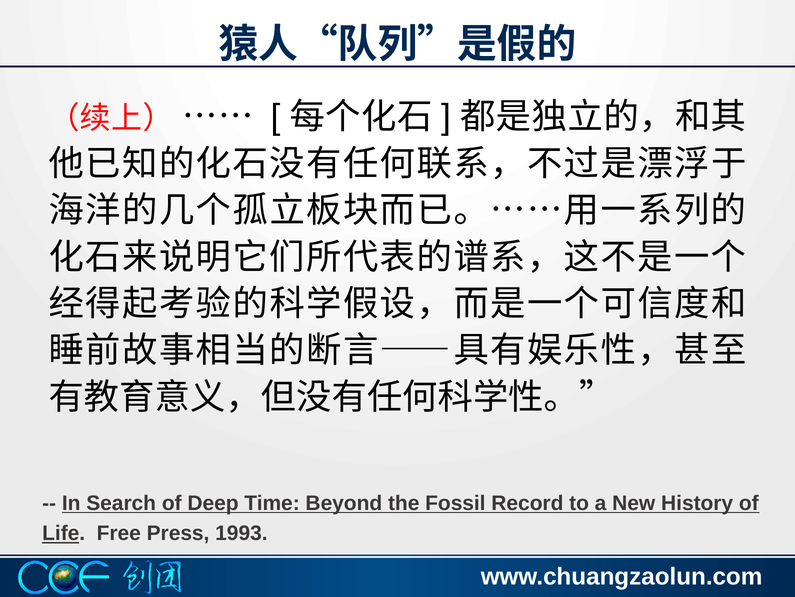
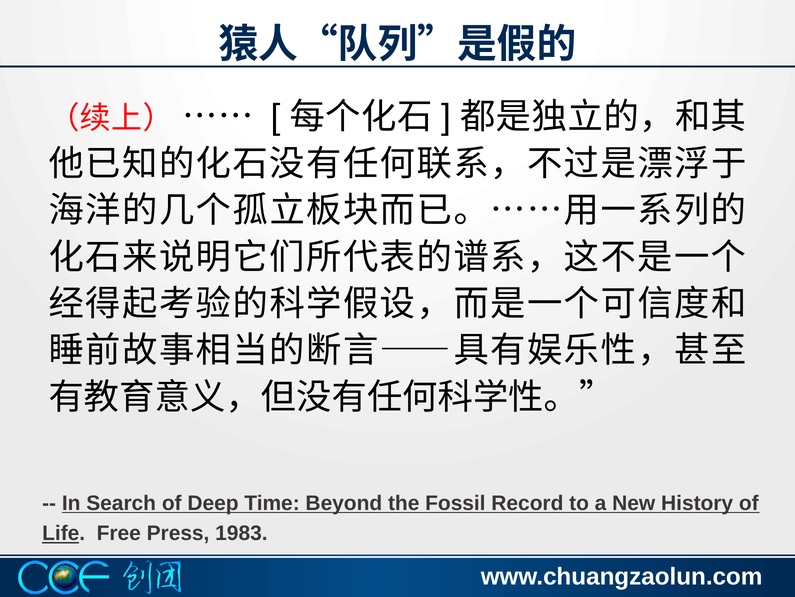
1993: 1993 -> 1983 (241, 533)
